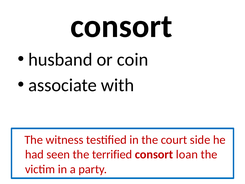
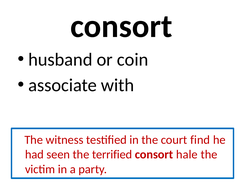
side: side -> find (200, 140)
loan: loan -> hale (187, 154)
